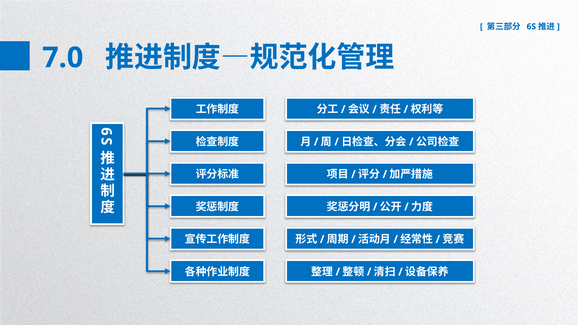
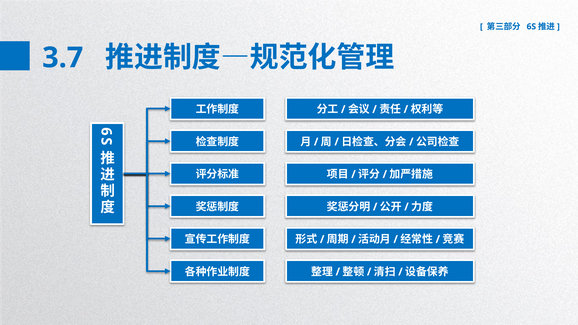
7.0: 7.0 -> 3.7 (63, 58)
